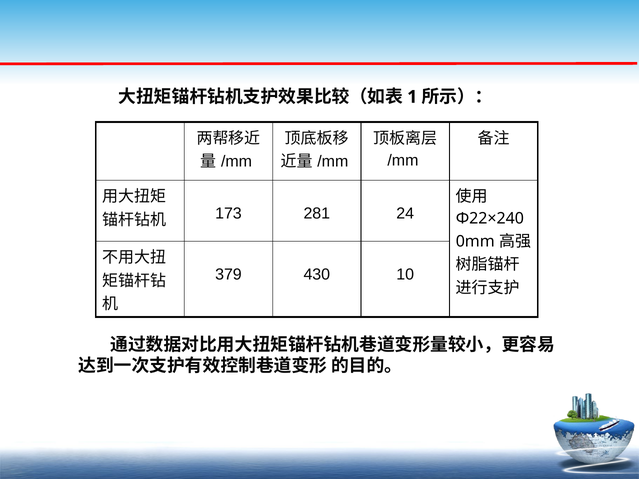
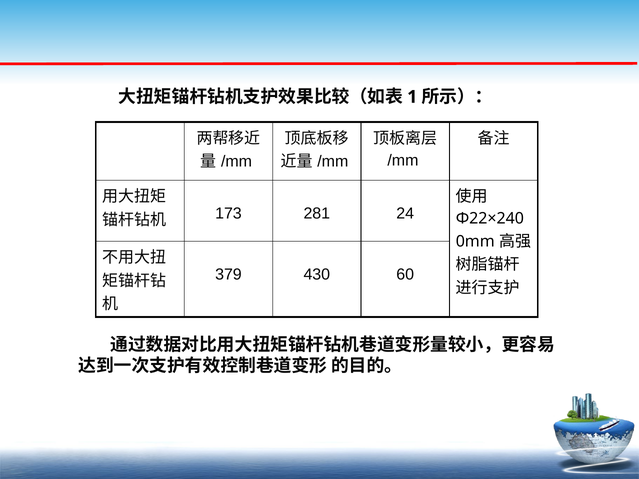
10: 10 -> 60 (405, 275)
